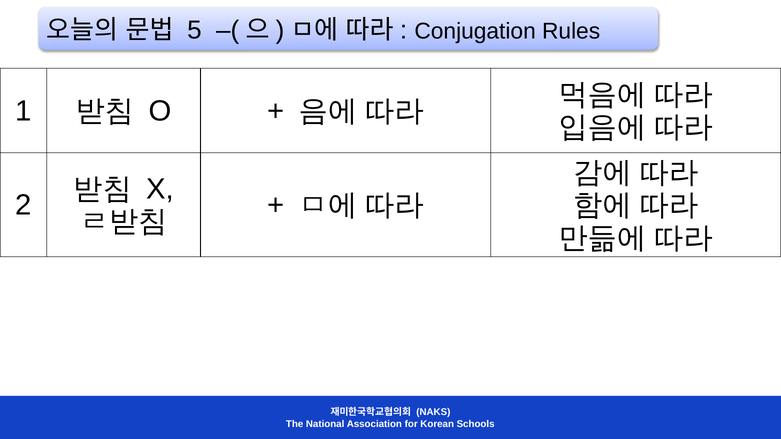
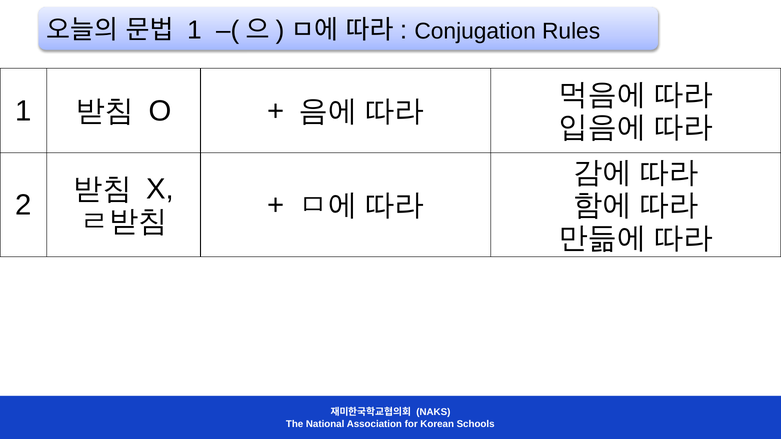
5: 5 -> 1 (194, 30)
